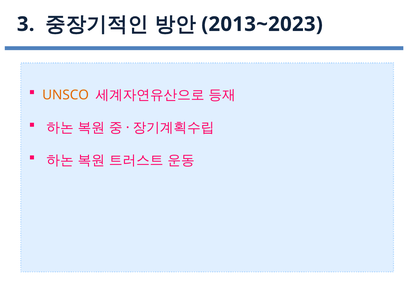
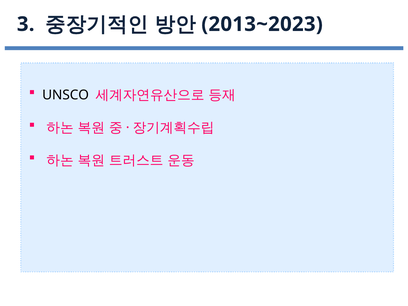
UNSCO colour: orange -> black (66, 95)
